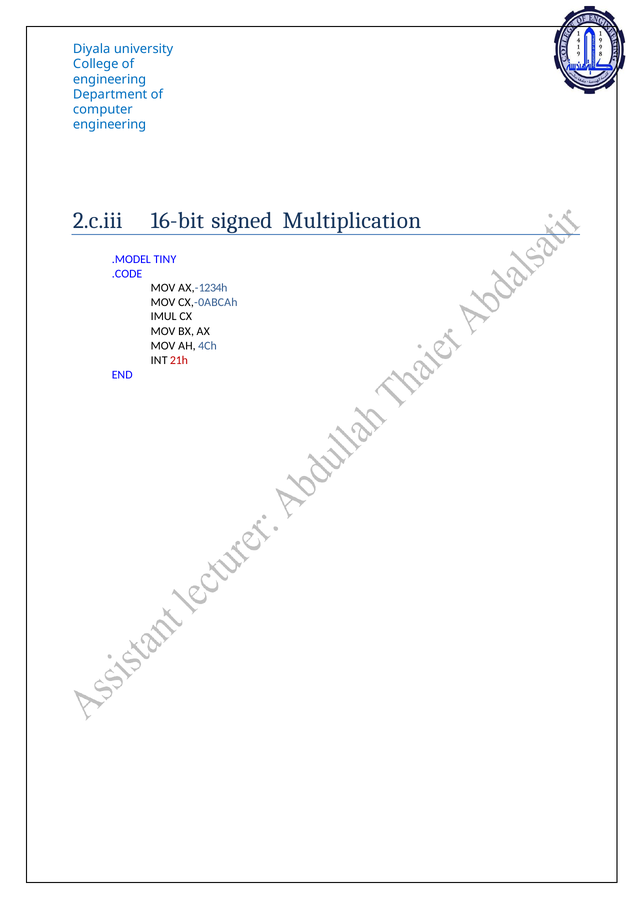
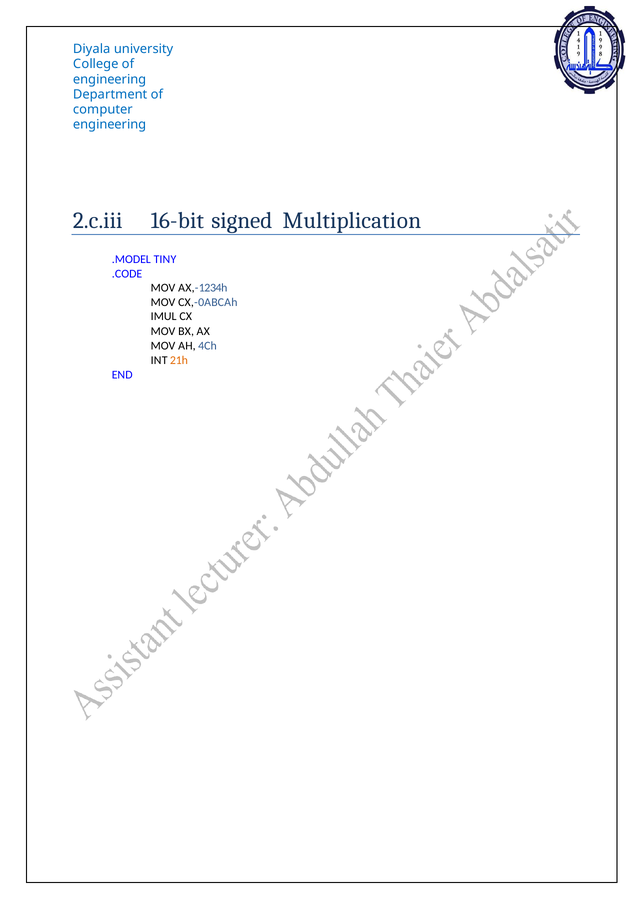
21h colour: red -> orange (179, 360)
